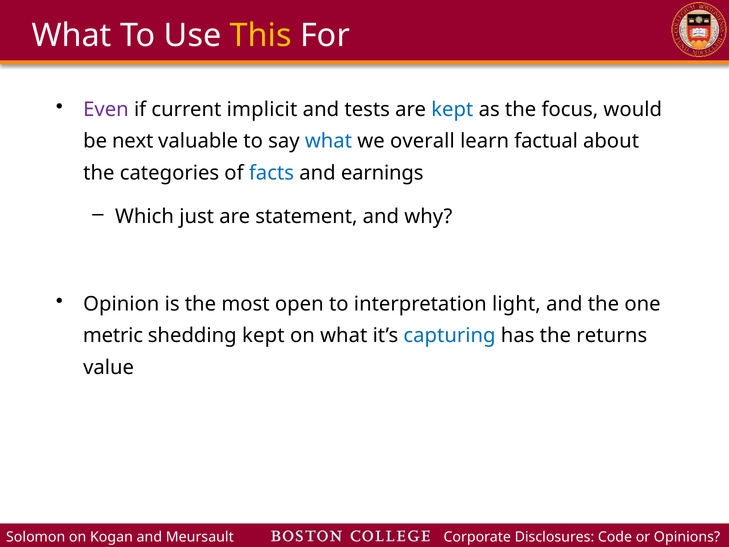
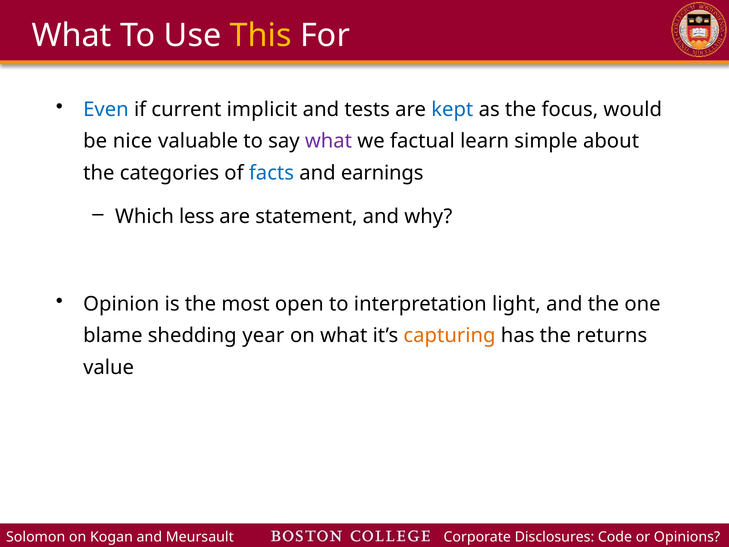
Even colour: purple -> blue (106, 110)
next: next -> nice (133, 141)
what colour: blue -> purple (328, 141)
overall: overall -> factual (422, 141)
factual: factual -> simple (546, 141)
just: just -> less (197, 216)
metric: metric -> blame (113, 336)
shedding kept: kept -> year (263, 336)
capturing colour: blue -> orange (450, 336)
